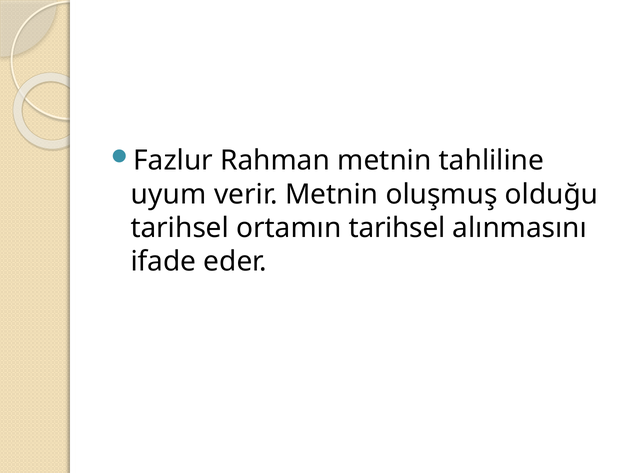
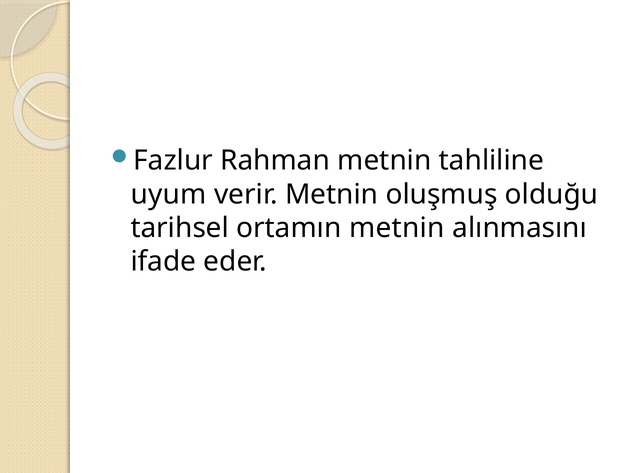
ortamın tarihsel: tarihsel -> metnin (397, 228)
